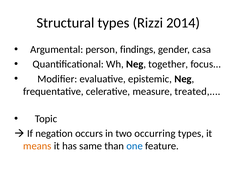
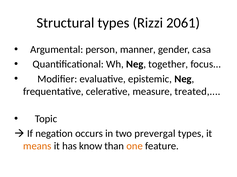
2014: 2014 -> 2061 (183, 23)
findings: findings -> manner (138, 50)
occurring: occurring -> prevergal (155, 134)
same: same -> know (91, 147)
one colour: blue -> orange (135, 147)
